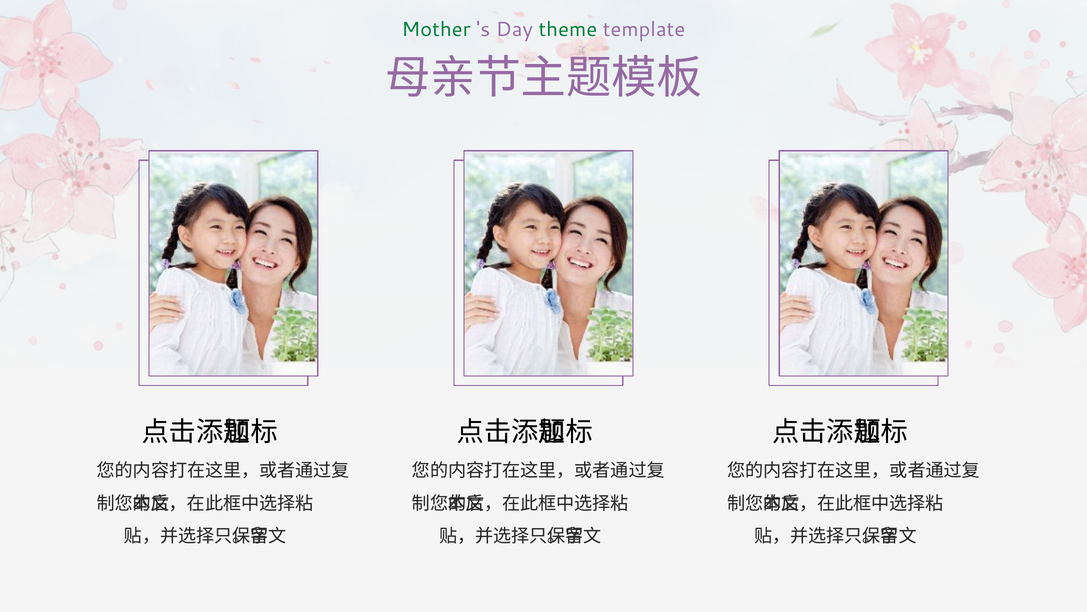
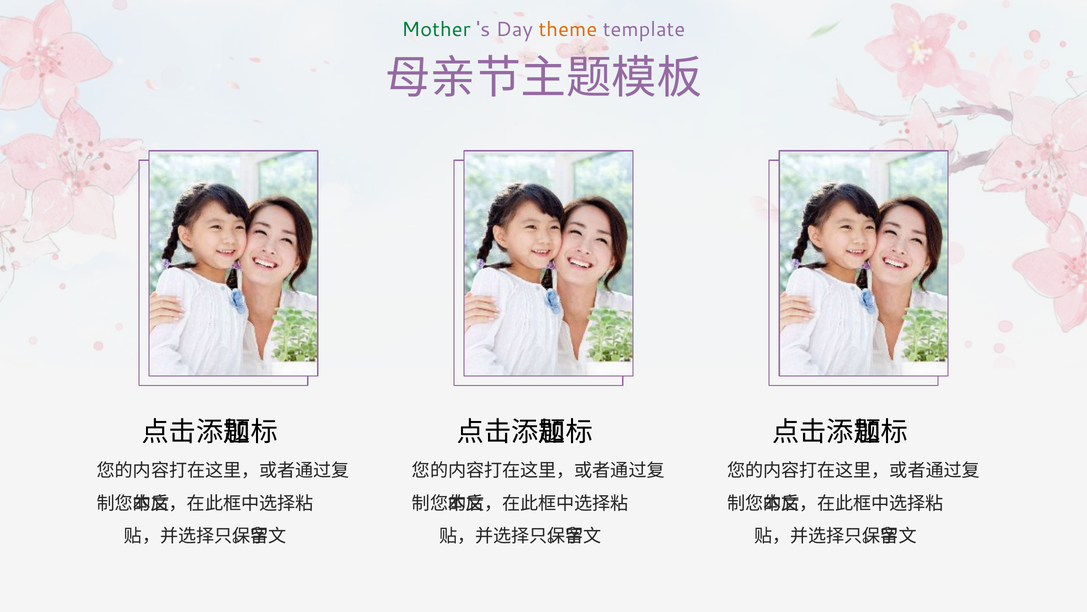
theme colour: green -> orange (568, 30)
